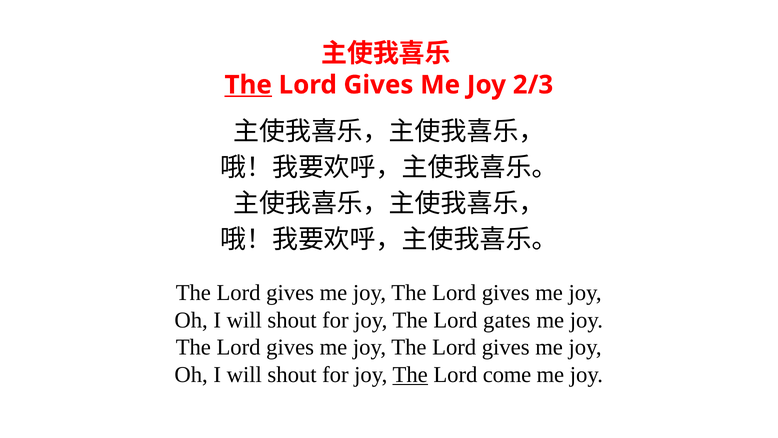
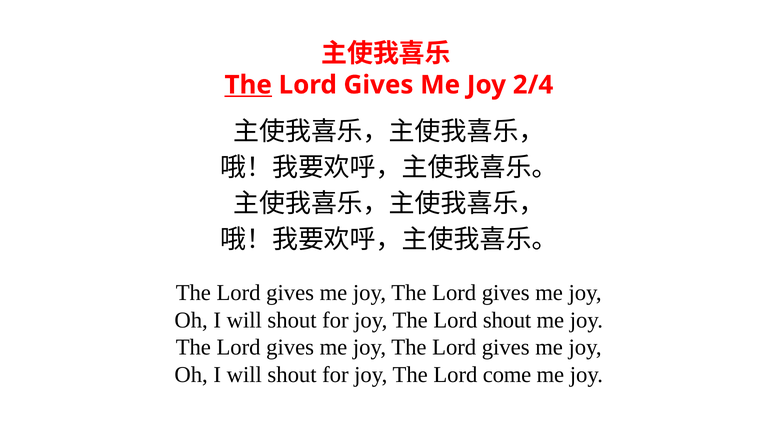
2/3: 2/3 -> 2/4 (533, 85)
Lord gates: gates -> shout (507, 320)
The underline: present -> none (410, 374)
